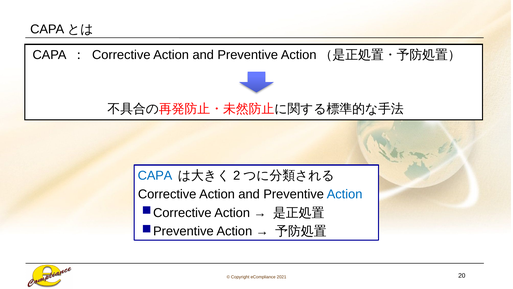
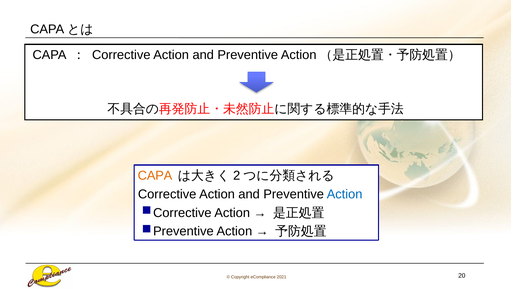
CAPA colour: blue -> orange (155, 175)
